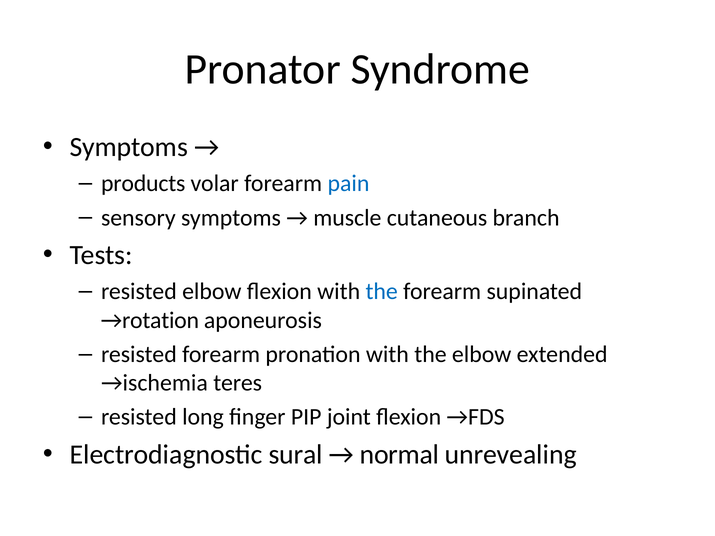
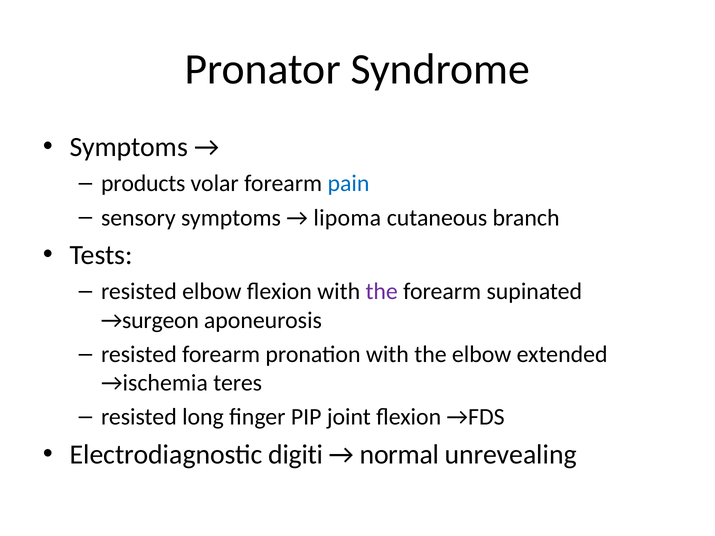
muscle: muscle -> lipoma (347, 218)
the colour: blue -> purple (382, 292)
→rotation: →rotation -> →surgeon (150, 320)
sural: sural -> digiti (296, 455)
